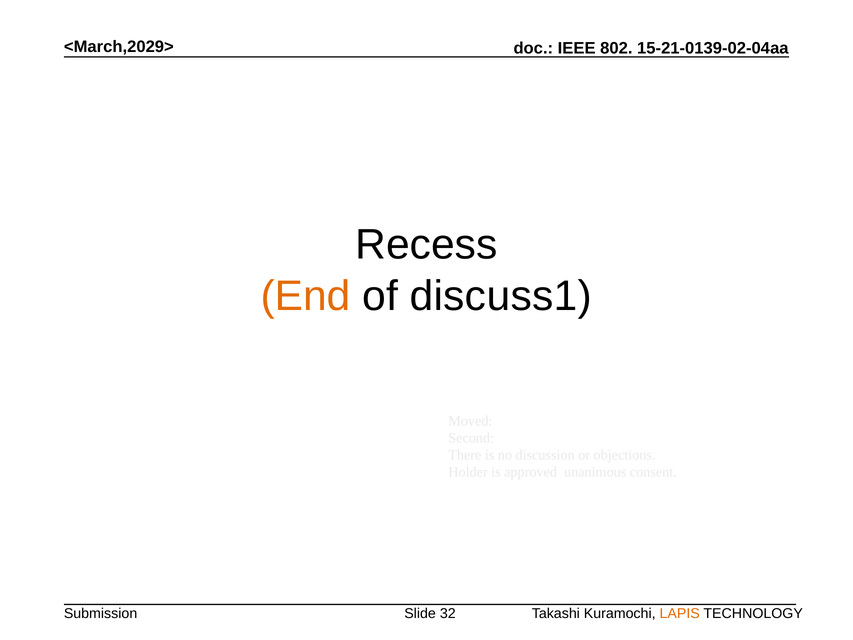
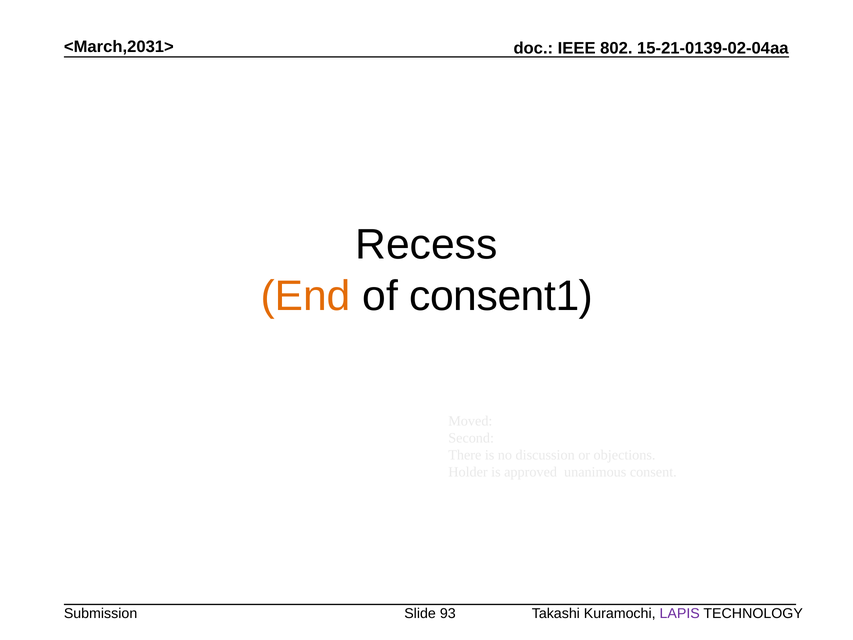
<March,2029>: <March,2029> -> <March,2031> (119, 47)
discuss1: discuss1 -> consent1 (501, 296)
32: 32 -> 93 (448, 614)
LAPIS colour: orange -> purple (680, 614)
